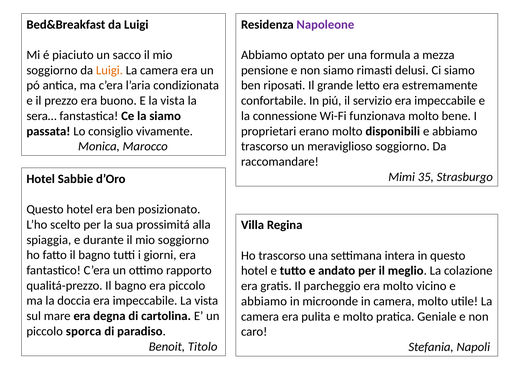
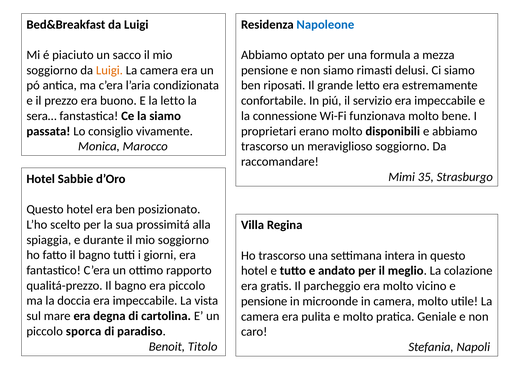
Napoleone colour: purple -> blue (325, 25)
E la vista: vista -> letto (173, 101)
abbiamo: abbiamo -> pensione (264, 301)
